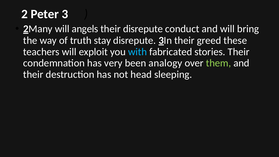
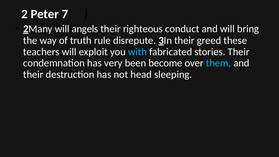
3: 3 -> 7 (65, 14)
their disrepute: disrepute -> righteous (143, 29)
stay: stay -> rule (102, 40)
analogy: analogy -> become (165, 63)
them colour: light green -> light blue (219, 63)
